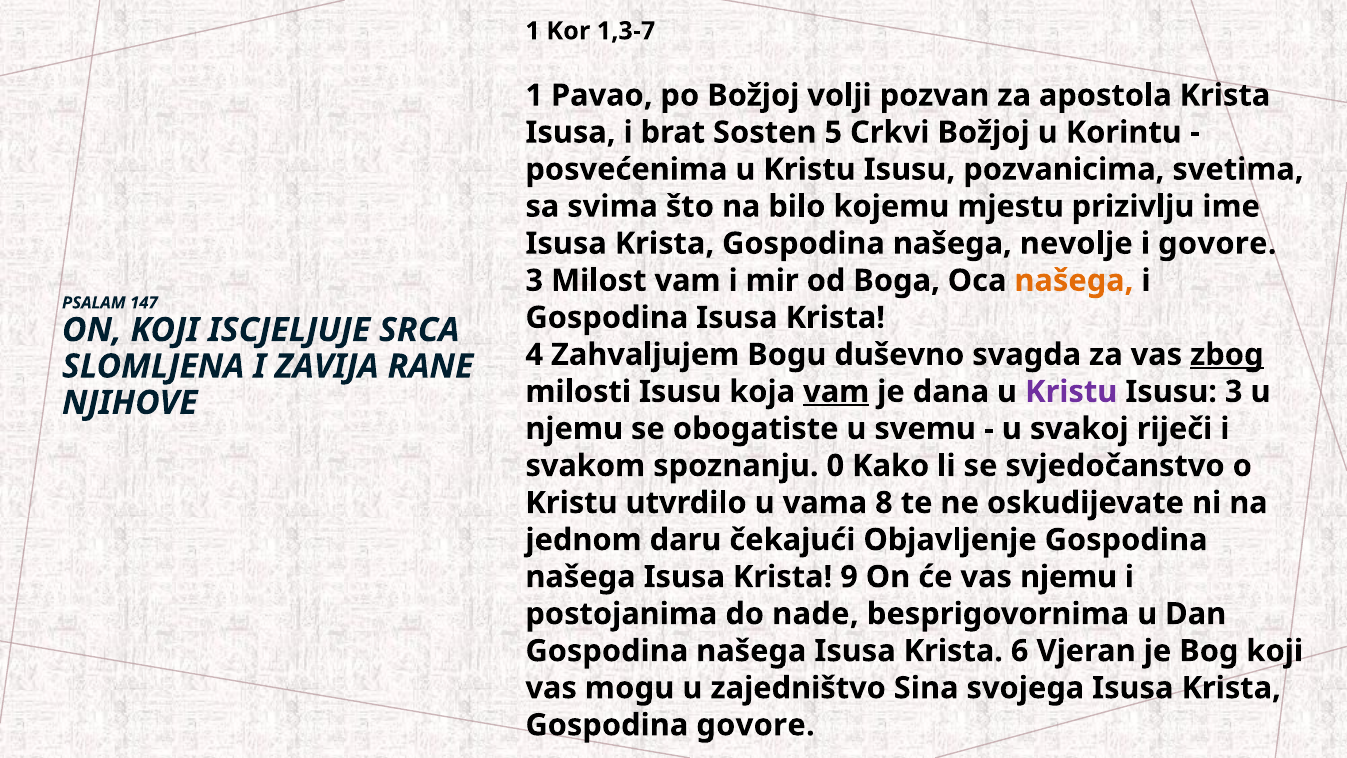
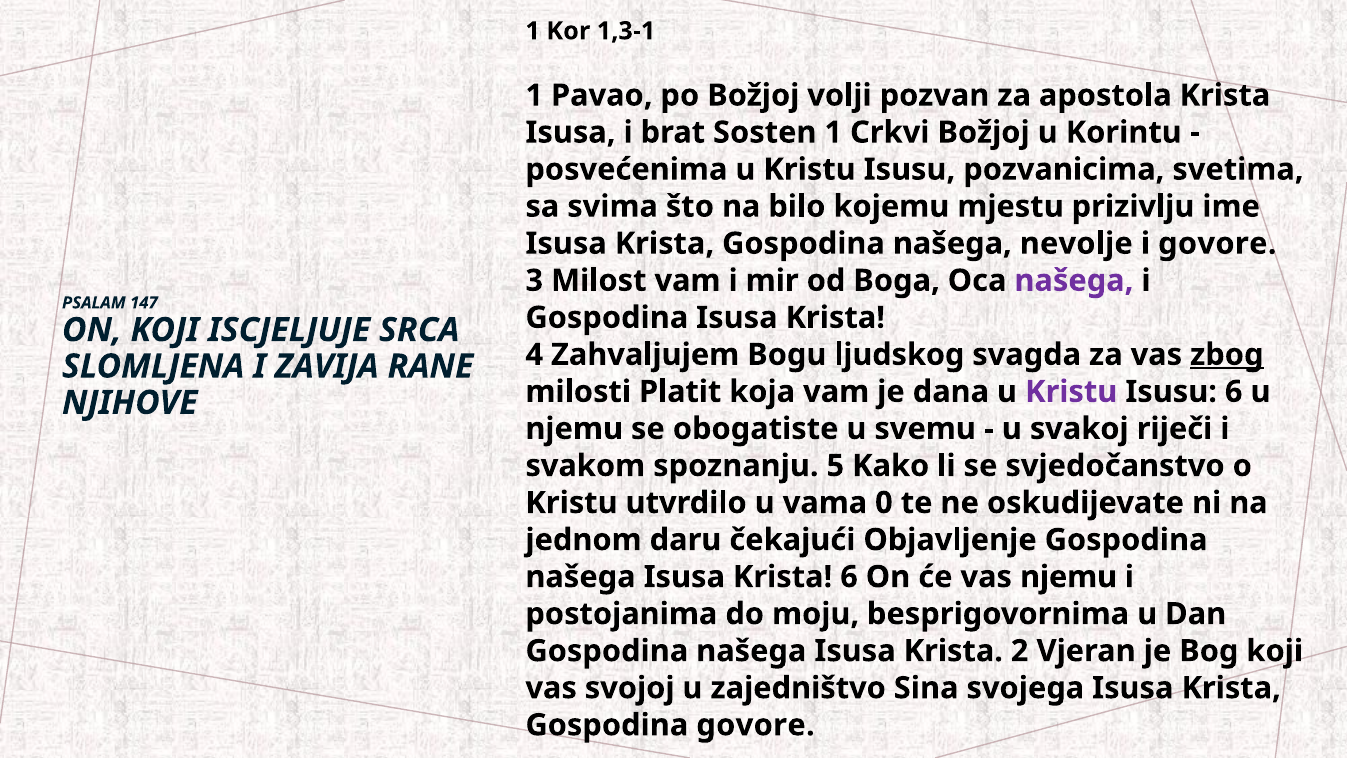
1,3-7: 1,3-7 -> 1,3-1 (626, 31)
Sosten 5: 5 -> 1 (833, 132)
našega colour: orange -> purple (1074, 280)
duševno: duševno -> ljudskog (899, 355)
milosti Isusu: Isusu -> Platit (680, 392)
vam underline: present -> none (836, 392)
Isusu 3: 3 -> 6 (1234, 392)
0: 0 -> 5 (835, 466)
8: 8 -> 0 (884, 503)
Krista 9: 9 -> 6 (849, 577)
nade: nade -> moju (816, 614)
6: 6 -> 2 (1020, 651)
mogu: mogu -> svojoj (630, 688)
